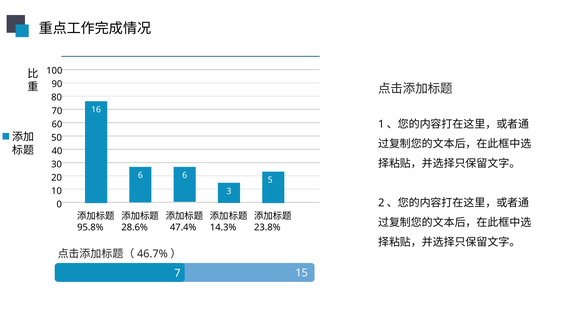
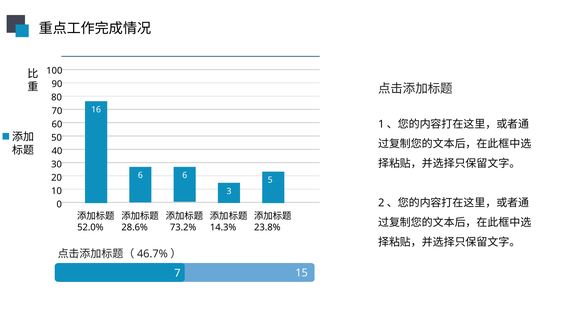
95.8%: 95.8% -> 52.0% (90, 228)
47.4%: 47.4% -> 73.2% (183, 228)
